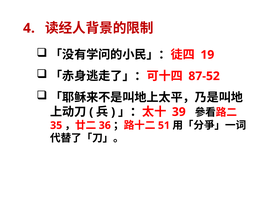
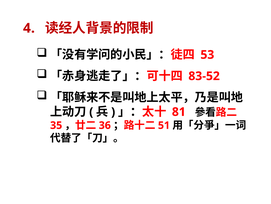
19: 19 -> 53 (207, 55)
87-52: 87-52 -> 83-52 (204, 76)
39: 39 -> 81 (179, 112)
